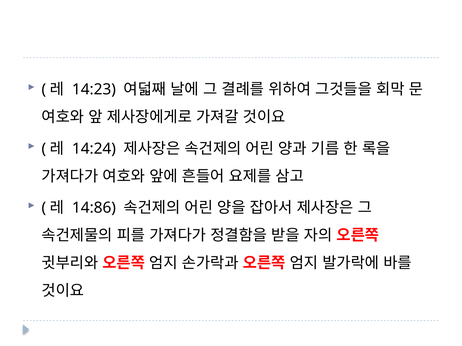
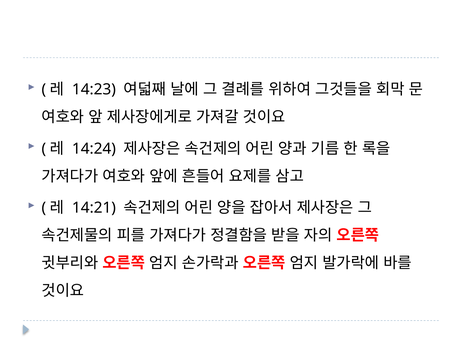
14:86: 14:86 -> 14:21 (94, 208)
